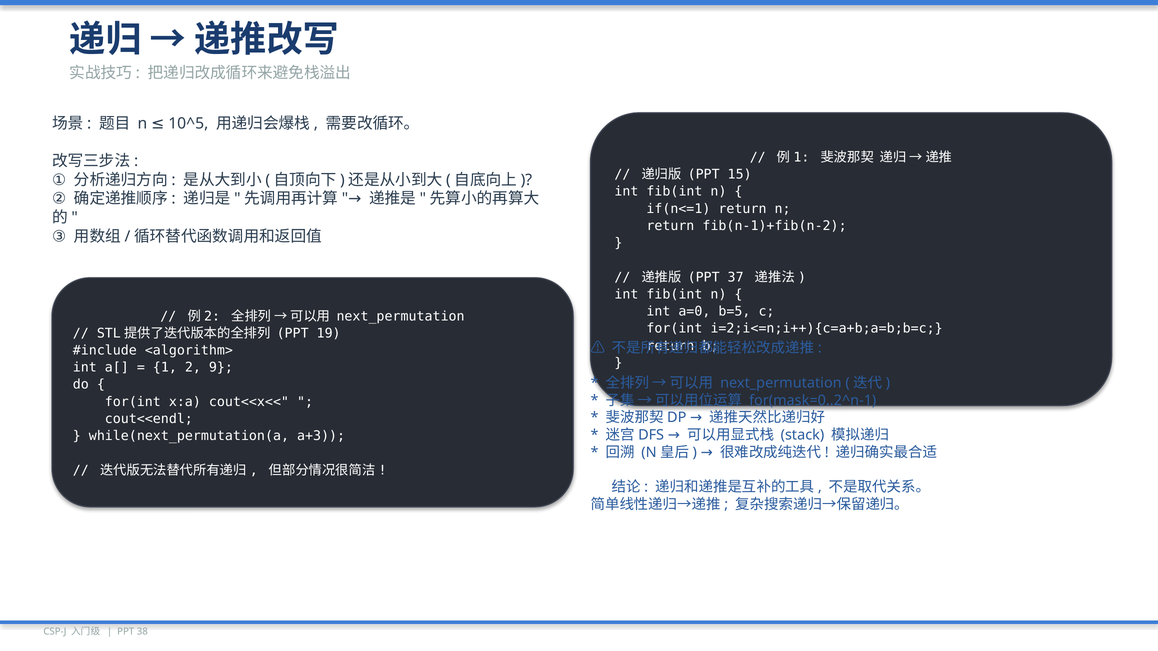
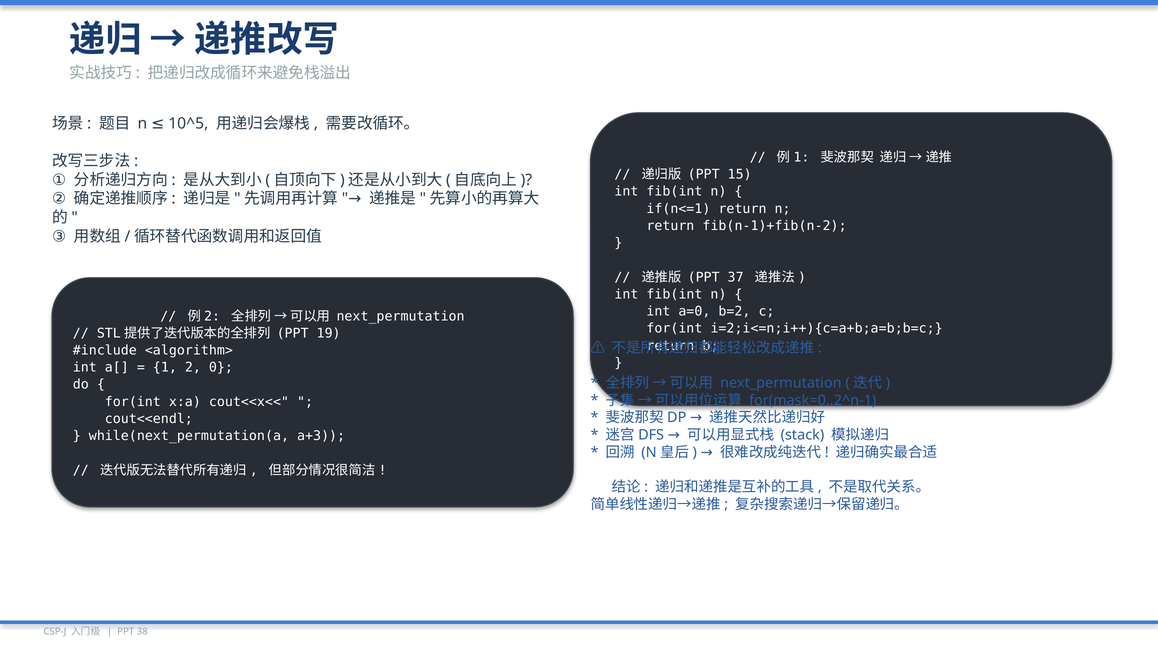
b=5: b=5 -> b=2 (734, 312)
9: 9 -> 0 (221, 368)
